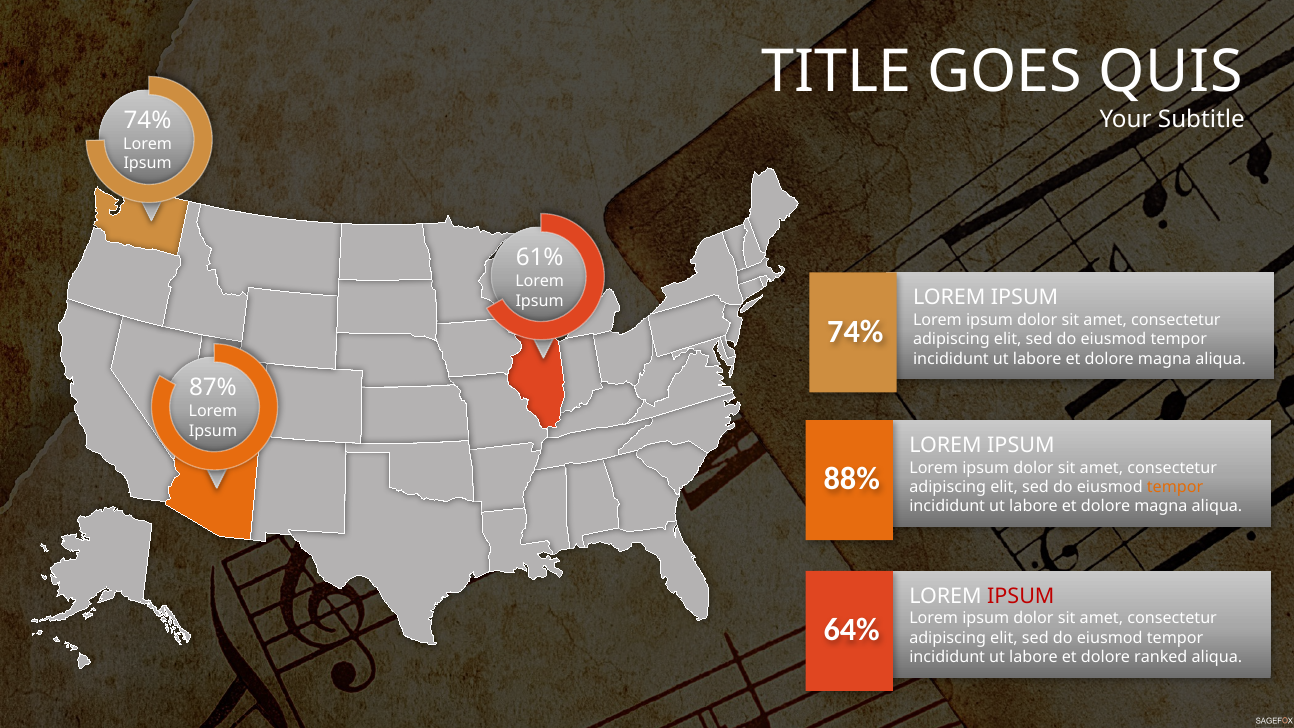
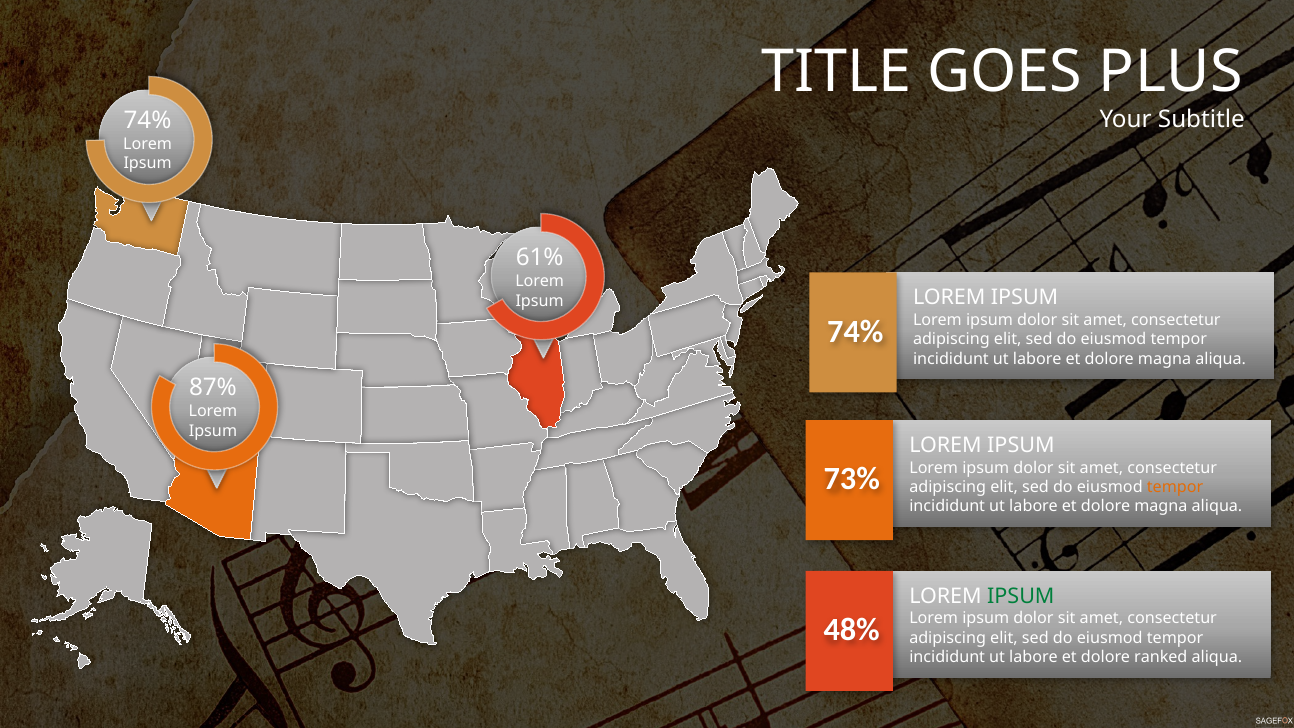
QUIS: QUIS -> PLUS (1171, 72)
88%: 88% -> 73% (852, 479)
IPSUM colour: red -> green (1021, 596)
64%: 64% -> 48% (852, 630)
